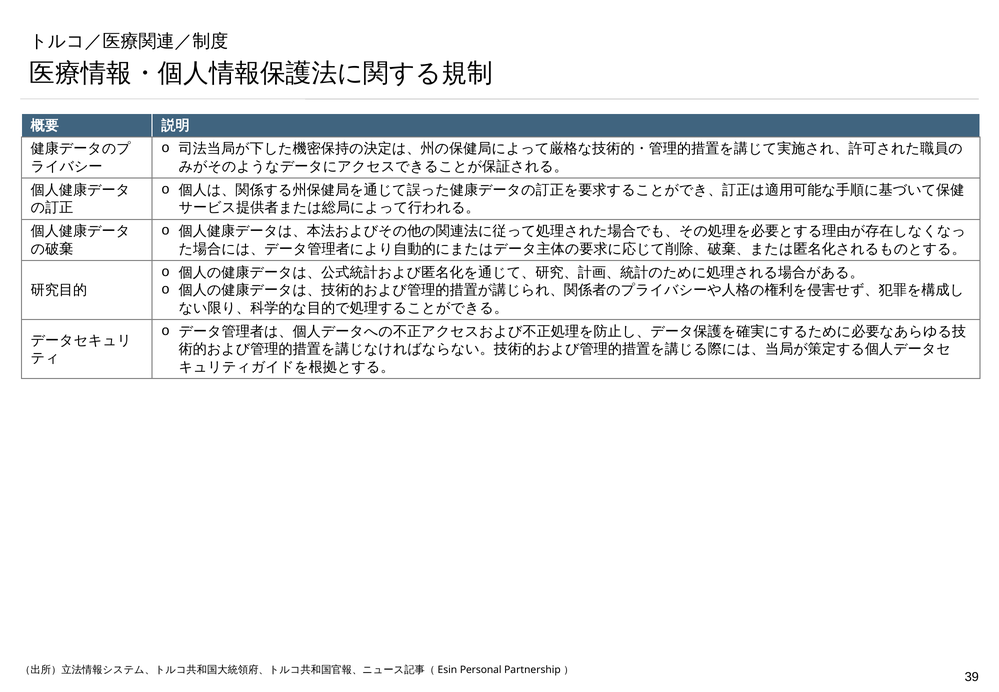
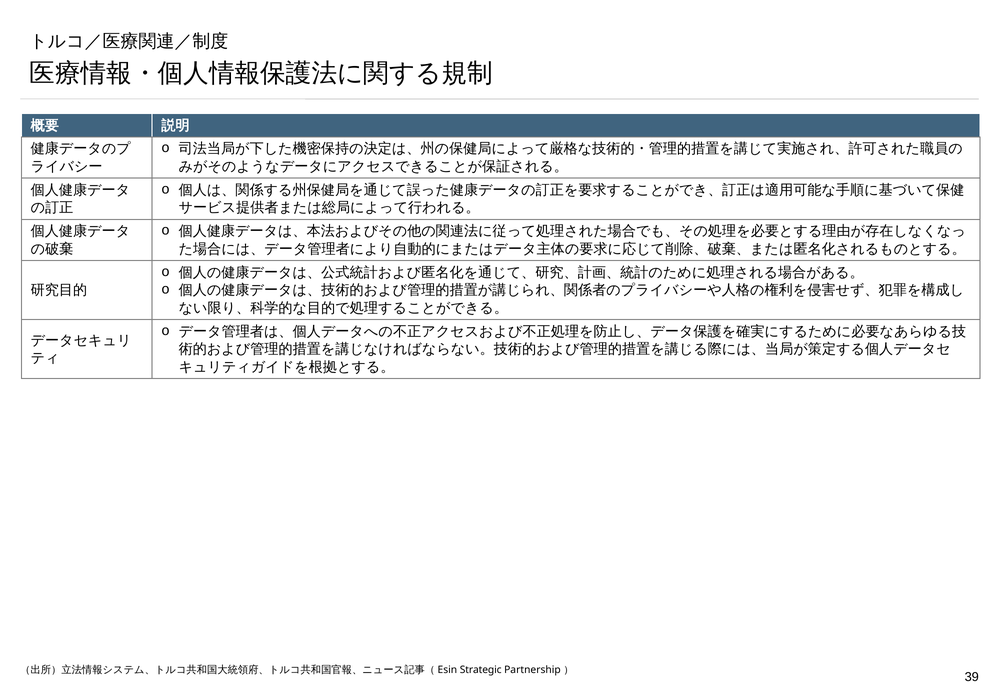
Personal: Personal -> Strategic (481, 669)
